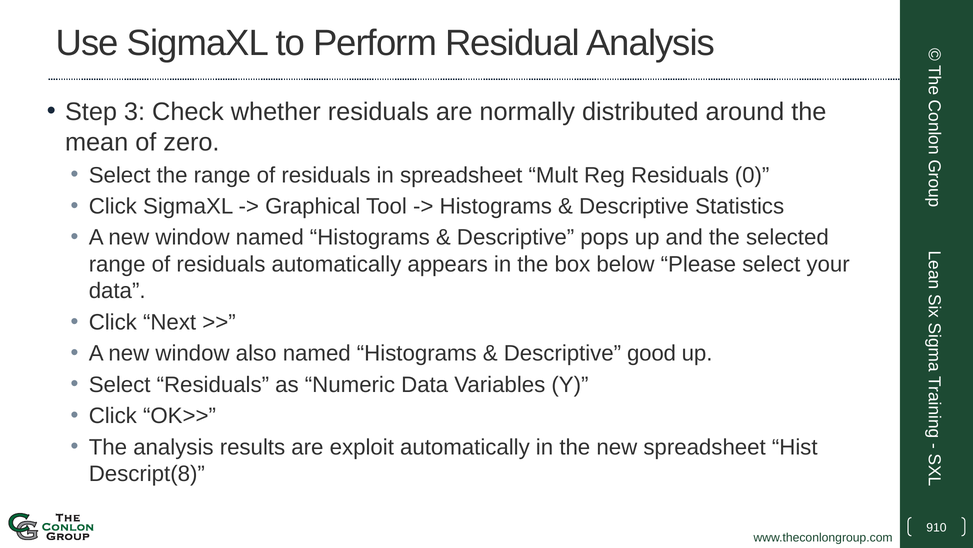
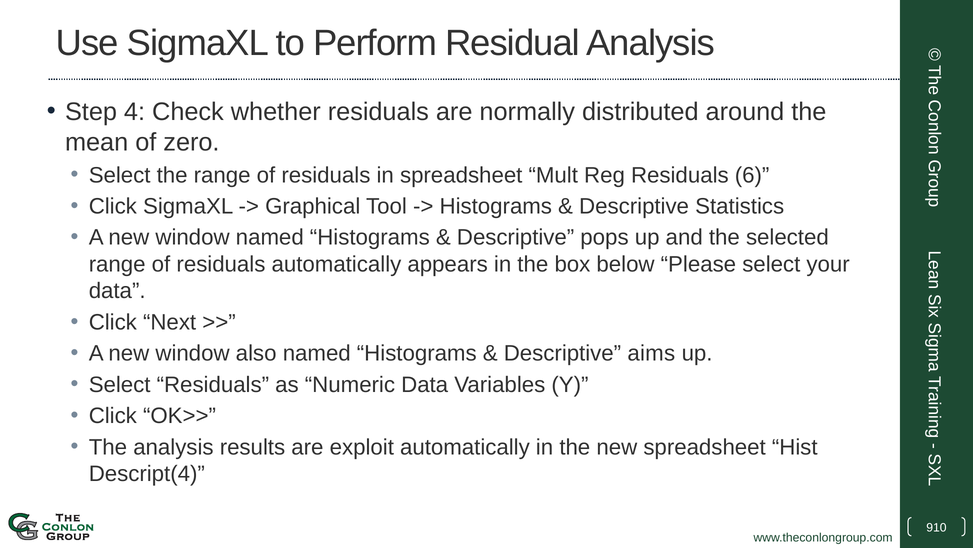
3: 3 -> 4 (135, 112)
0: 0 -> 6 (752, 175)
good: good -> aims (651, 353)
Descript(8: Descript(8 -> Descript(4 (147, 473)
